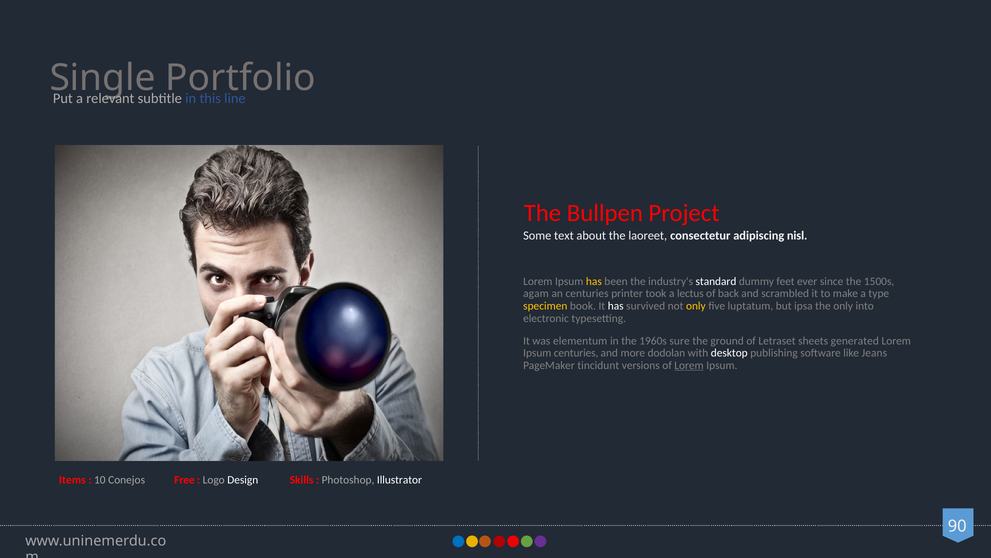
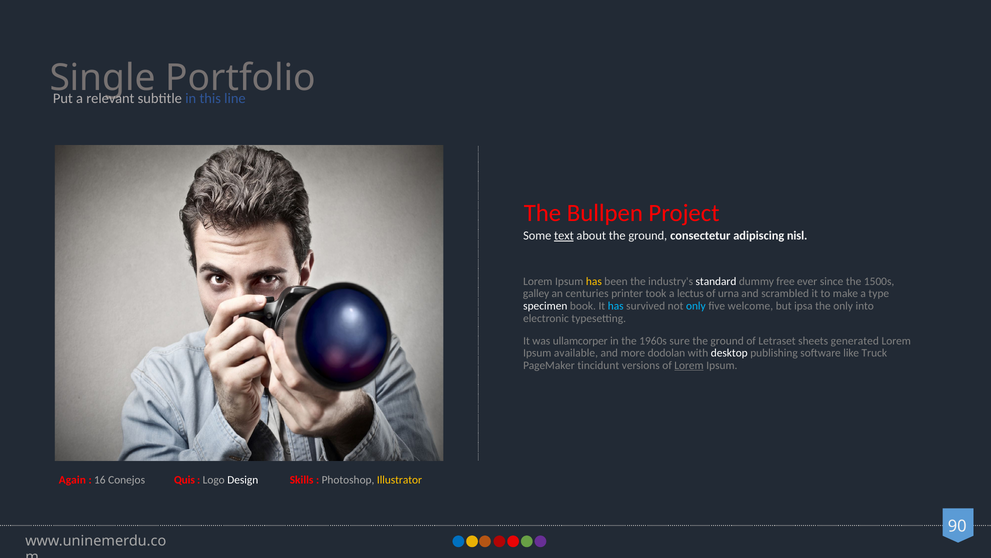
text underline: none -> present (564, 235)
about the laoreet: laoreet -> ground (648, 235)
feet: feet -> free (785, 281)
agam: agam -> galley (536, 293)
back: back -> urna (728, 293)
specimen colour: yellow -> white (545, 306)
has colour: white -> light blue (616, 306)
only colour: yellow -> light blue (696, 306)
luptatum: luptatum -> welcome (750, 306)
elementum: elementum -> ullamcorper (580, 341)
Ipsum centuries: centuries -> available (576, 353)
Jeans: Jeans -> Truck (874, 353)
Items: Items -> Again (72, 480)
10: 10 -> 16 (100, 480)
Free: Free -> Quis (184, 480)
Illustrator colour: white -> yellow (399, 480)
